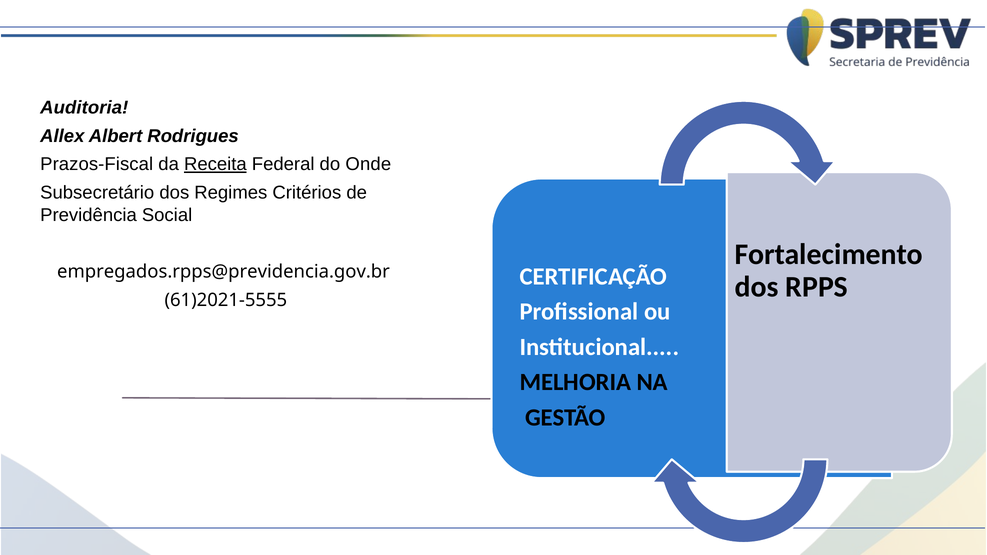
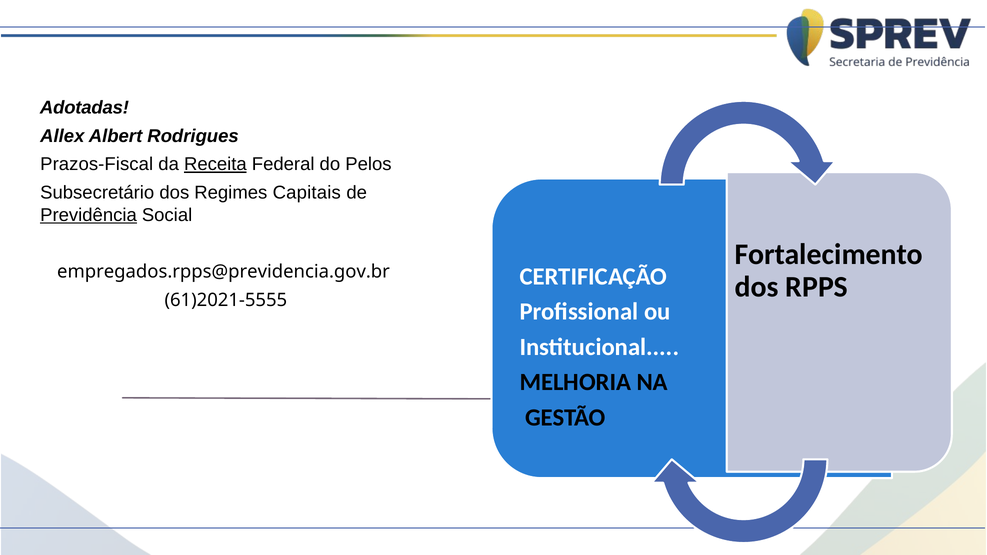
Auditoria: Auditoria -> Adotadas (84, 108)
Onde: Onde -> Pelos (368, 164)
Critérios: Critérios -> Capitais (307, 193)
Previdência underline: none -> present (89, 215)
